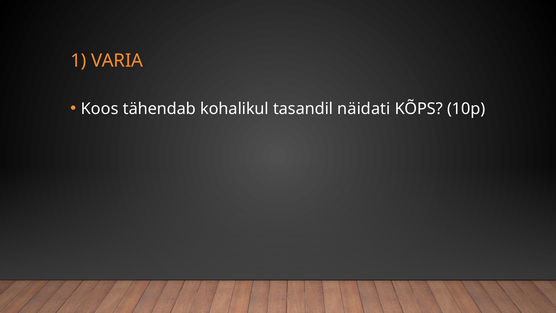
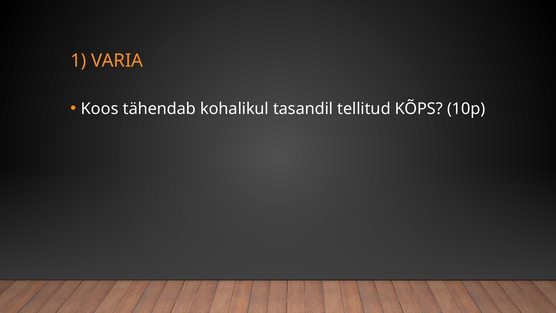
näidati: näidati -> tellitud (364, 109)
